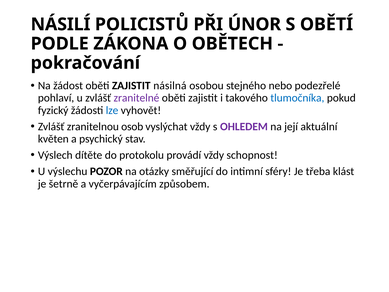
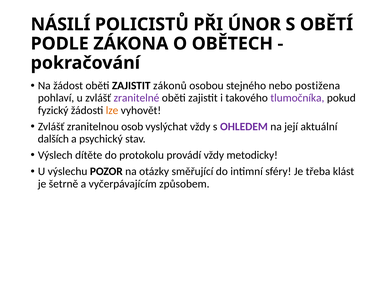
násilná: násilná -> zákonů (170, 86)
podezřelé: podezřelé -> postižena (317, 86)
tlumočníka colour: blue -> purple (297, 98)
lze colour: blue -> orange (112, 110)
květen: květen -> dalších (53, 139)
schopnost: schopnost -> metodicky (252, 155)
